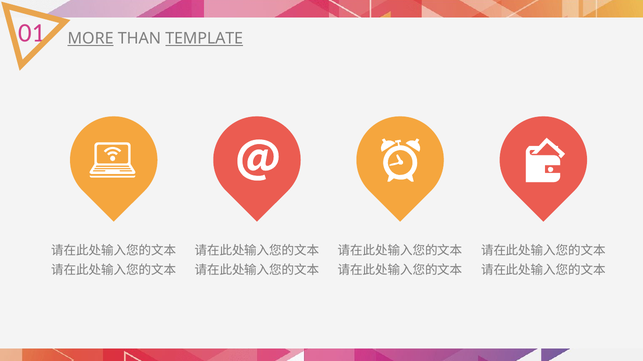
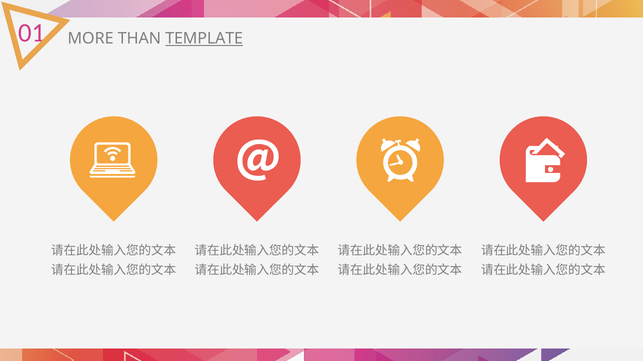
MORE underline: present -> none (91, 39)
